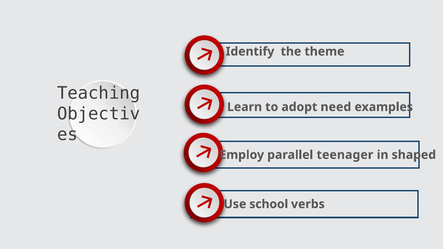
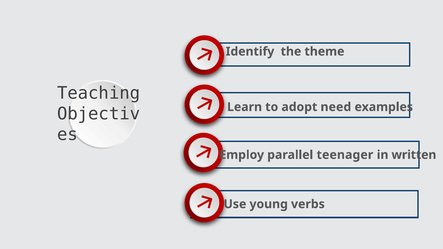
shaped: shaped -> written (414, 155)
school: school -> young (269, 204)
